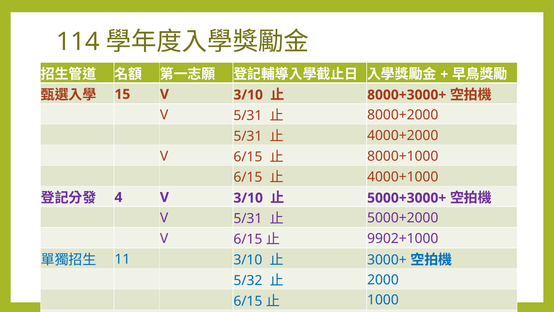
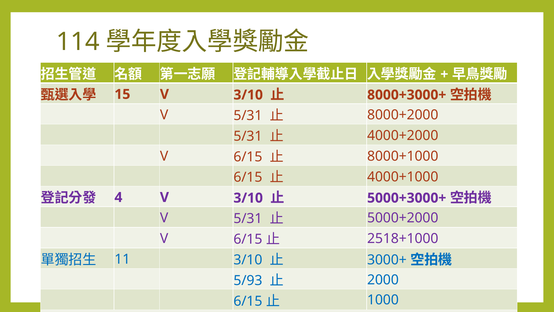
9902+1000: 9902+1000 -> 2518+1000 (403, 238)
5/32: 5/32 -> 5/93 (248, 280)
